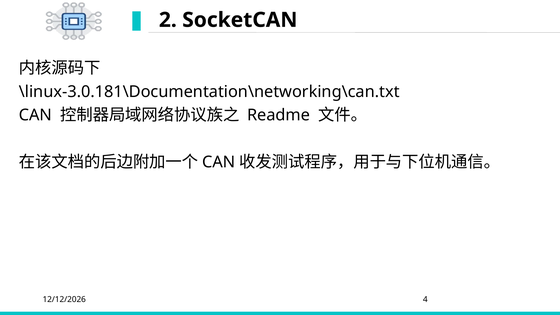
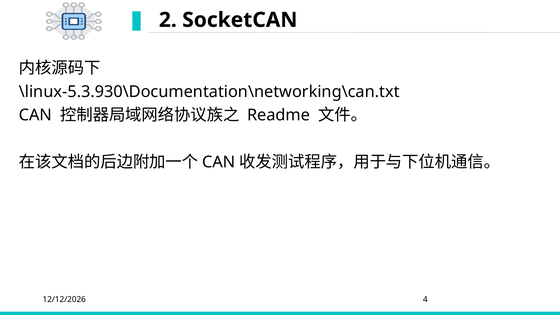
\linux-3.0.181\Documentation\networking\can.txt: \linux-3.0.181\Documentation\networking\can.txt -> \linux-5.3.930\Documentation\networking\can.txt (209, 92)
